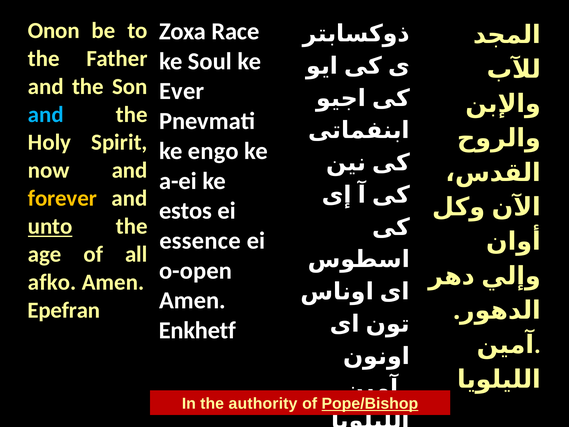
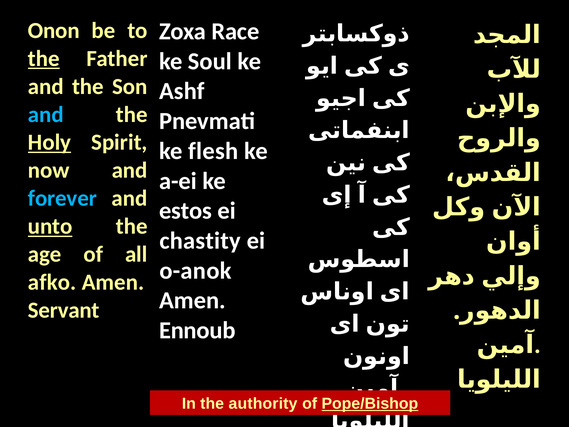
the underline: none -> present (44, 58)
Ever: Ever -> Ashf (182, 91)
Holy underline: none -> present (50, 142)
engo: engo -> flesh (213, 151)
forever colour: yellow -> light blue (62, 198)
essence: essence -> chastity (200, 241)
o-open: o-open -> o-anok (195, 270)
Epefran: Epefran -> Servant (64, 310)
Enkhetf: Enkhetf -> Ennoub (197, 330)
